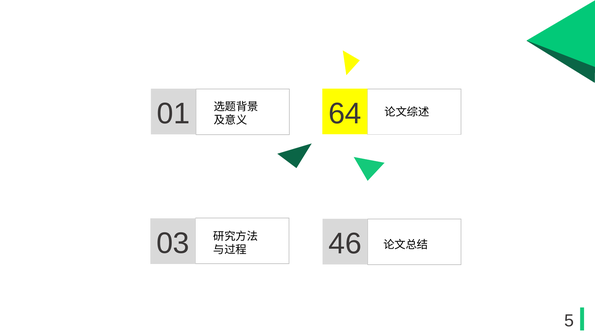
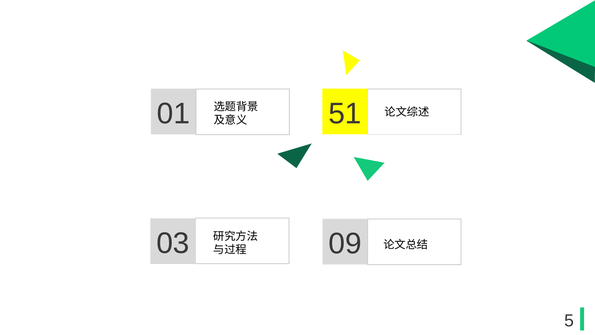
64: 64 -> 51 (345, 113)
46: 46 -> 09 (345, 243)
